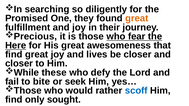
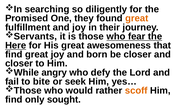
Precious: Precious -> Servants (35, 36)
lives: lives -> born (97, 55)
these: these -> angry (54, 73)
scoff colour: blue -> orange (136, 91)
